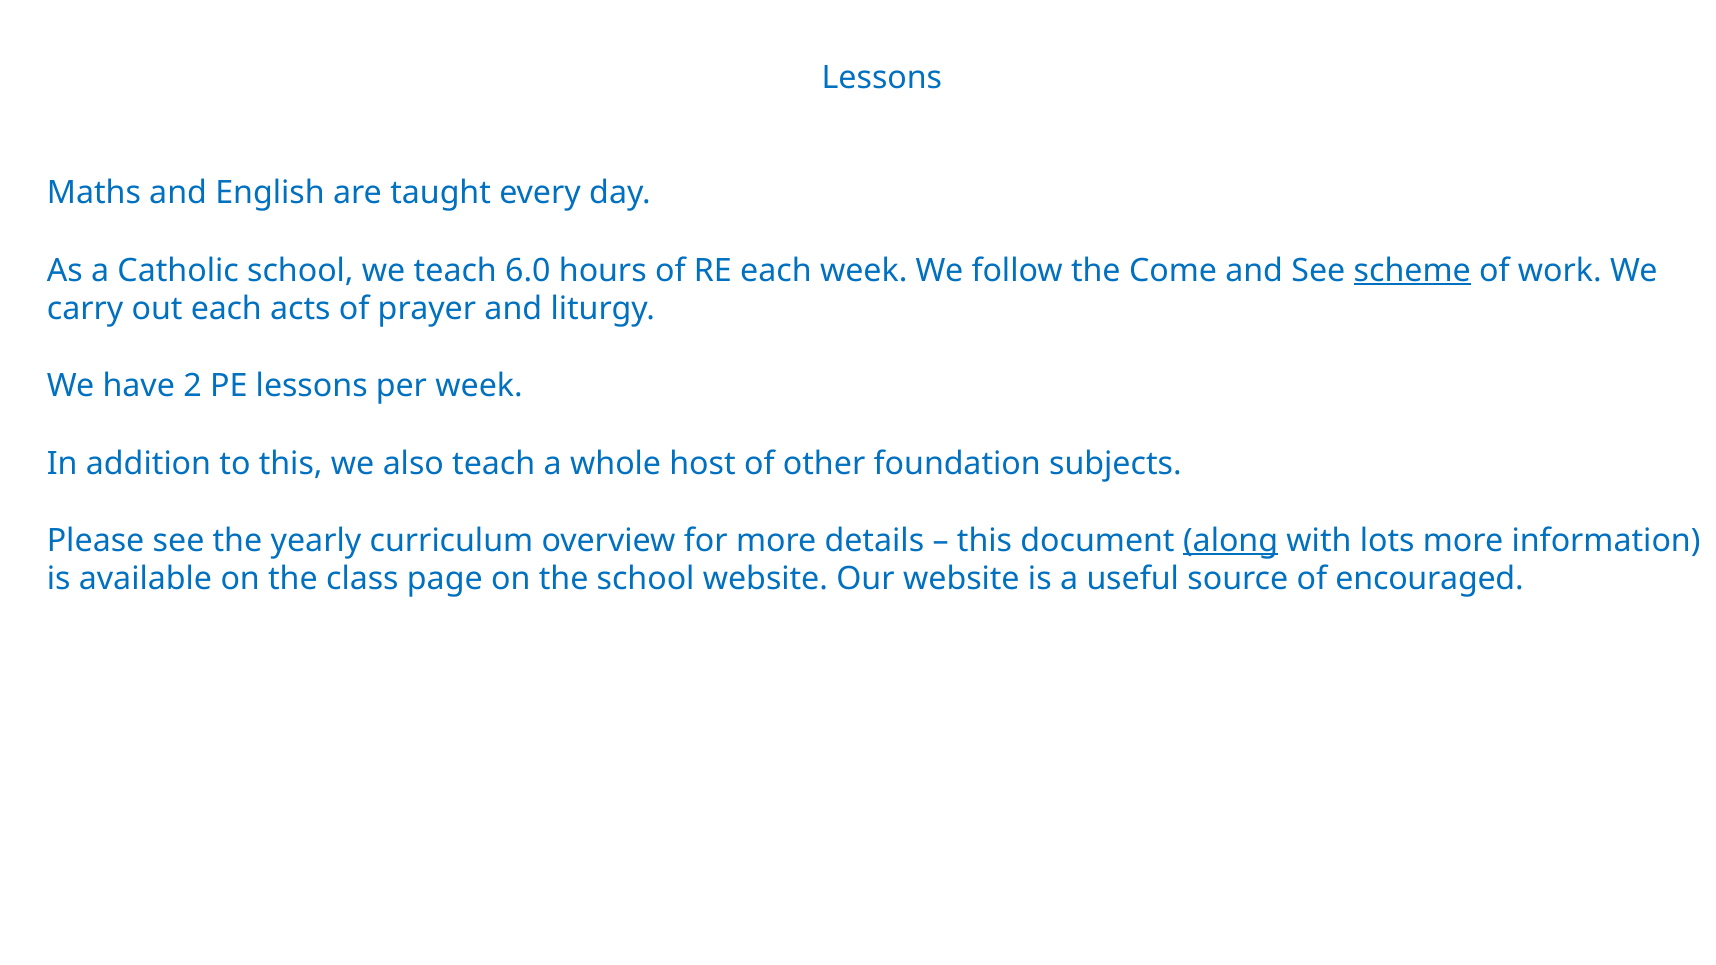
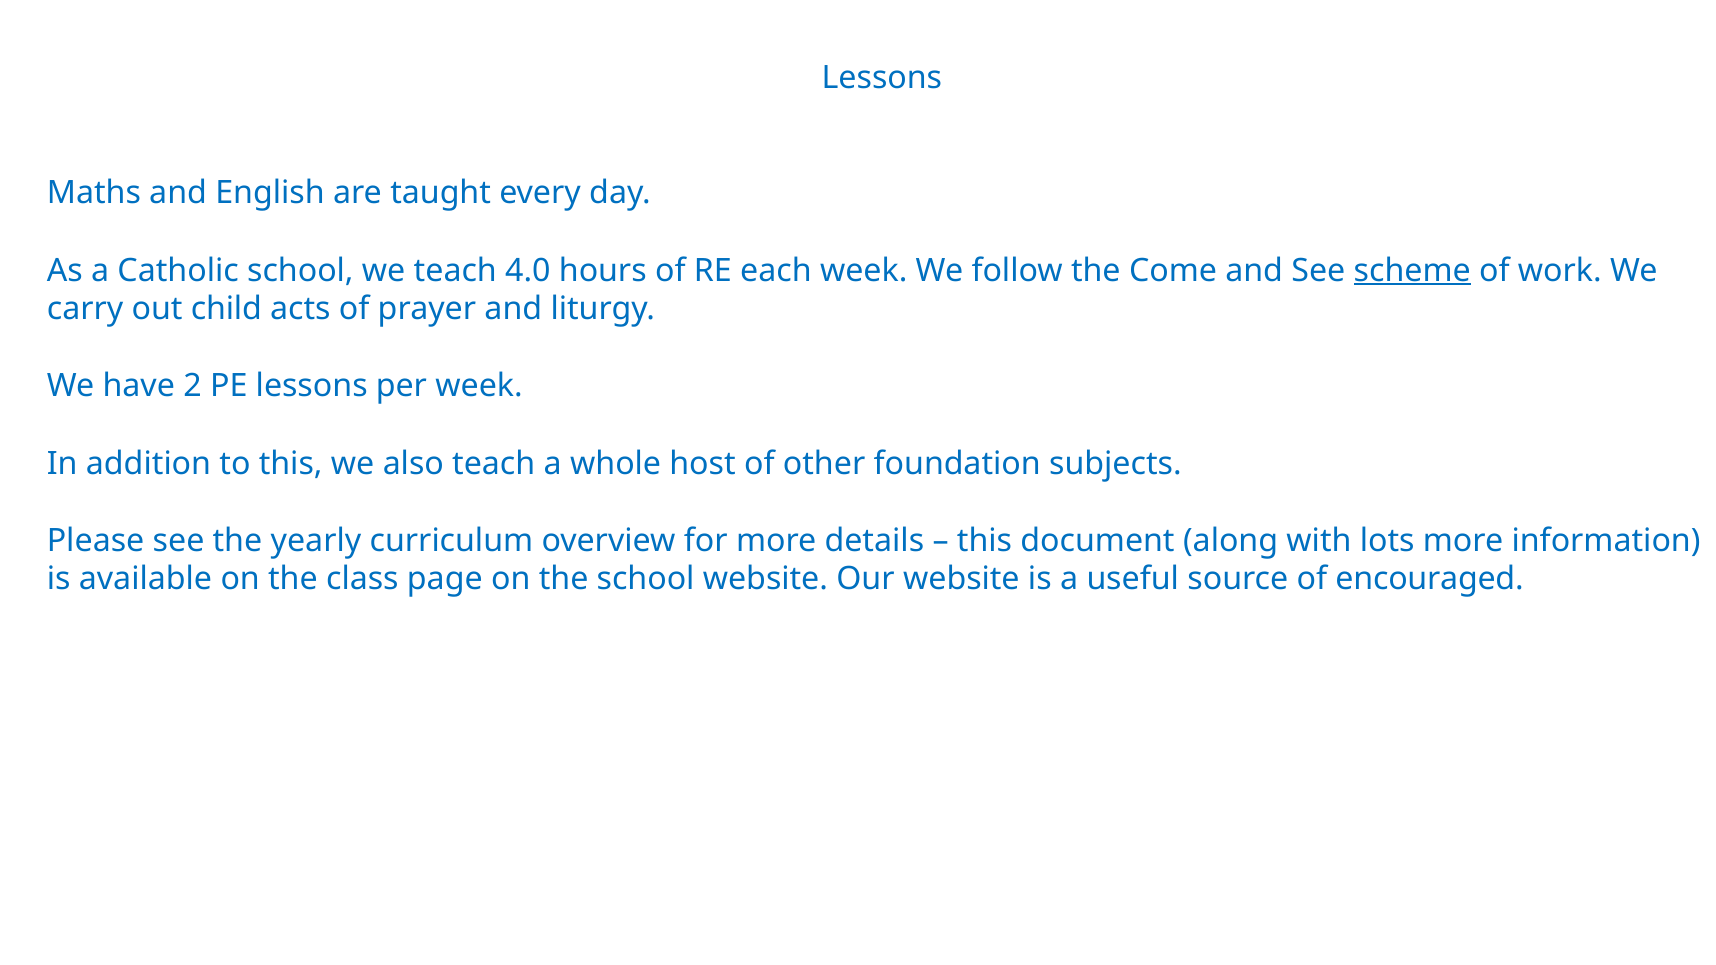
6.0: 6.0 -> 4.0 (528, 270)
out each: each -> child (226, 309)
along underline: present -> none (1231, 541)
